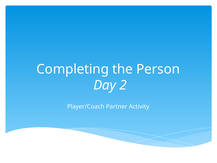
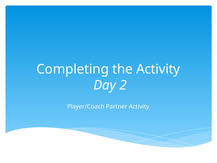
the Person: Person -> Activity (158, 69)
